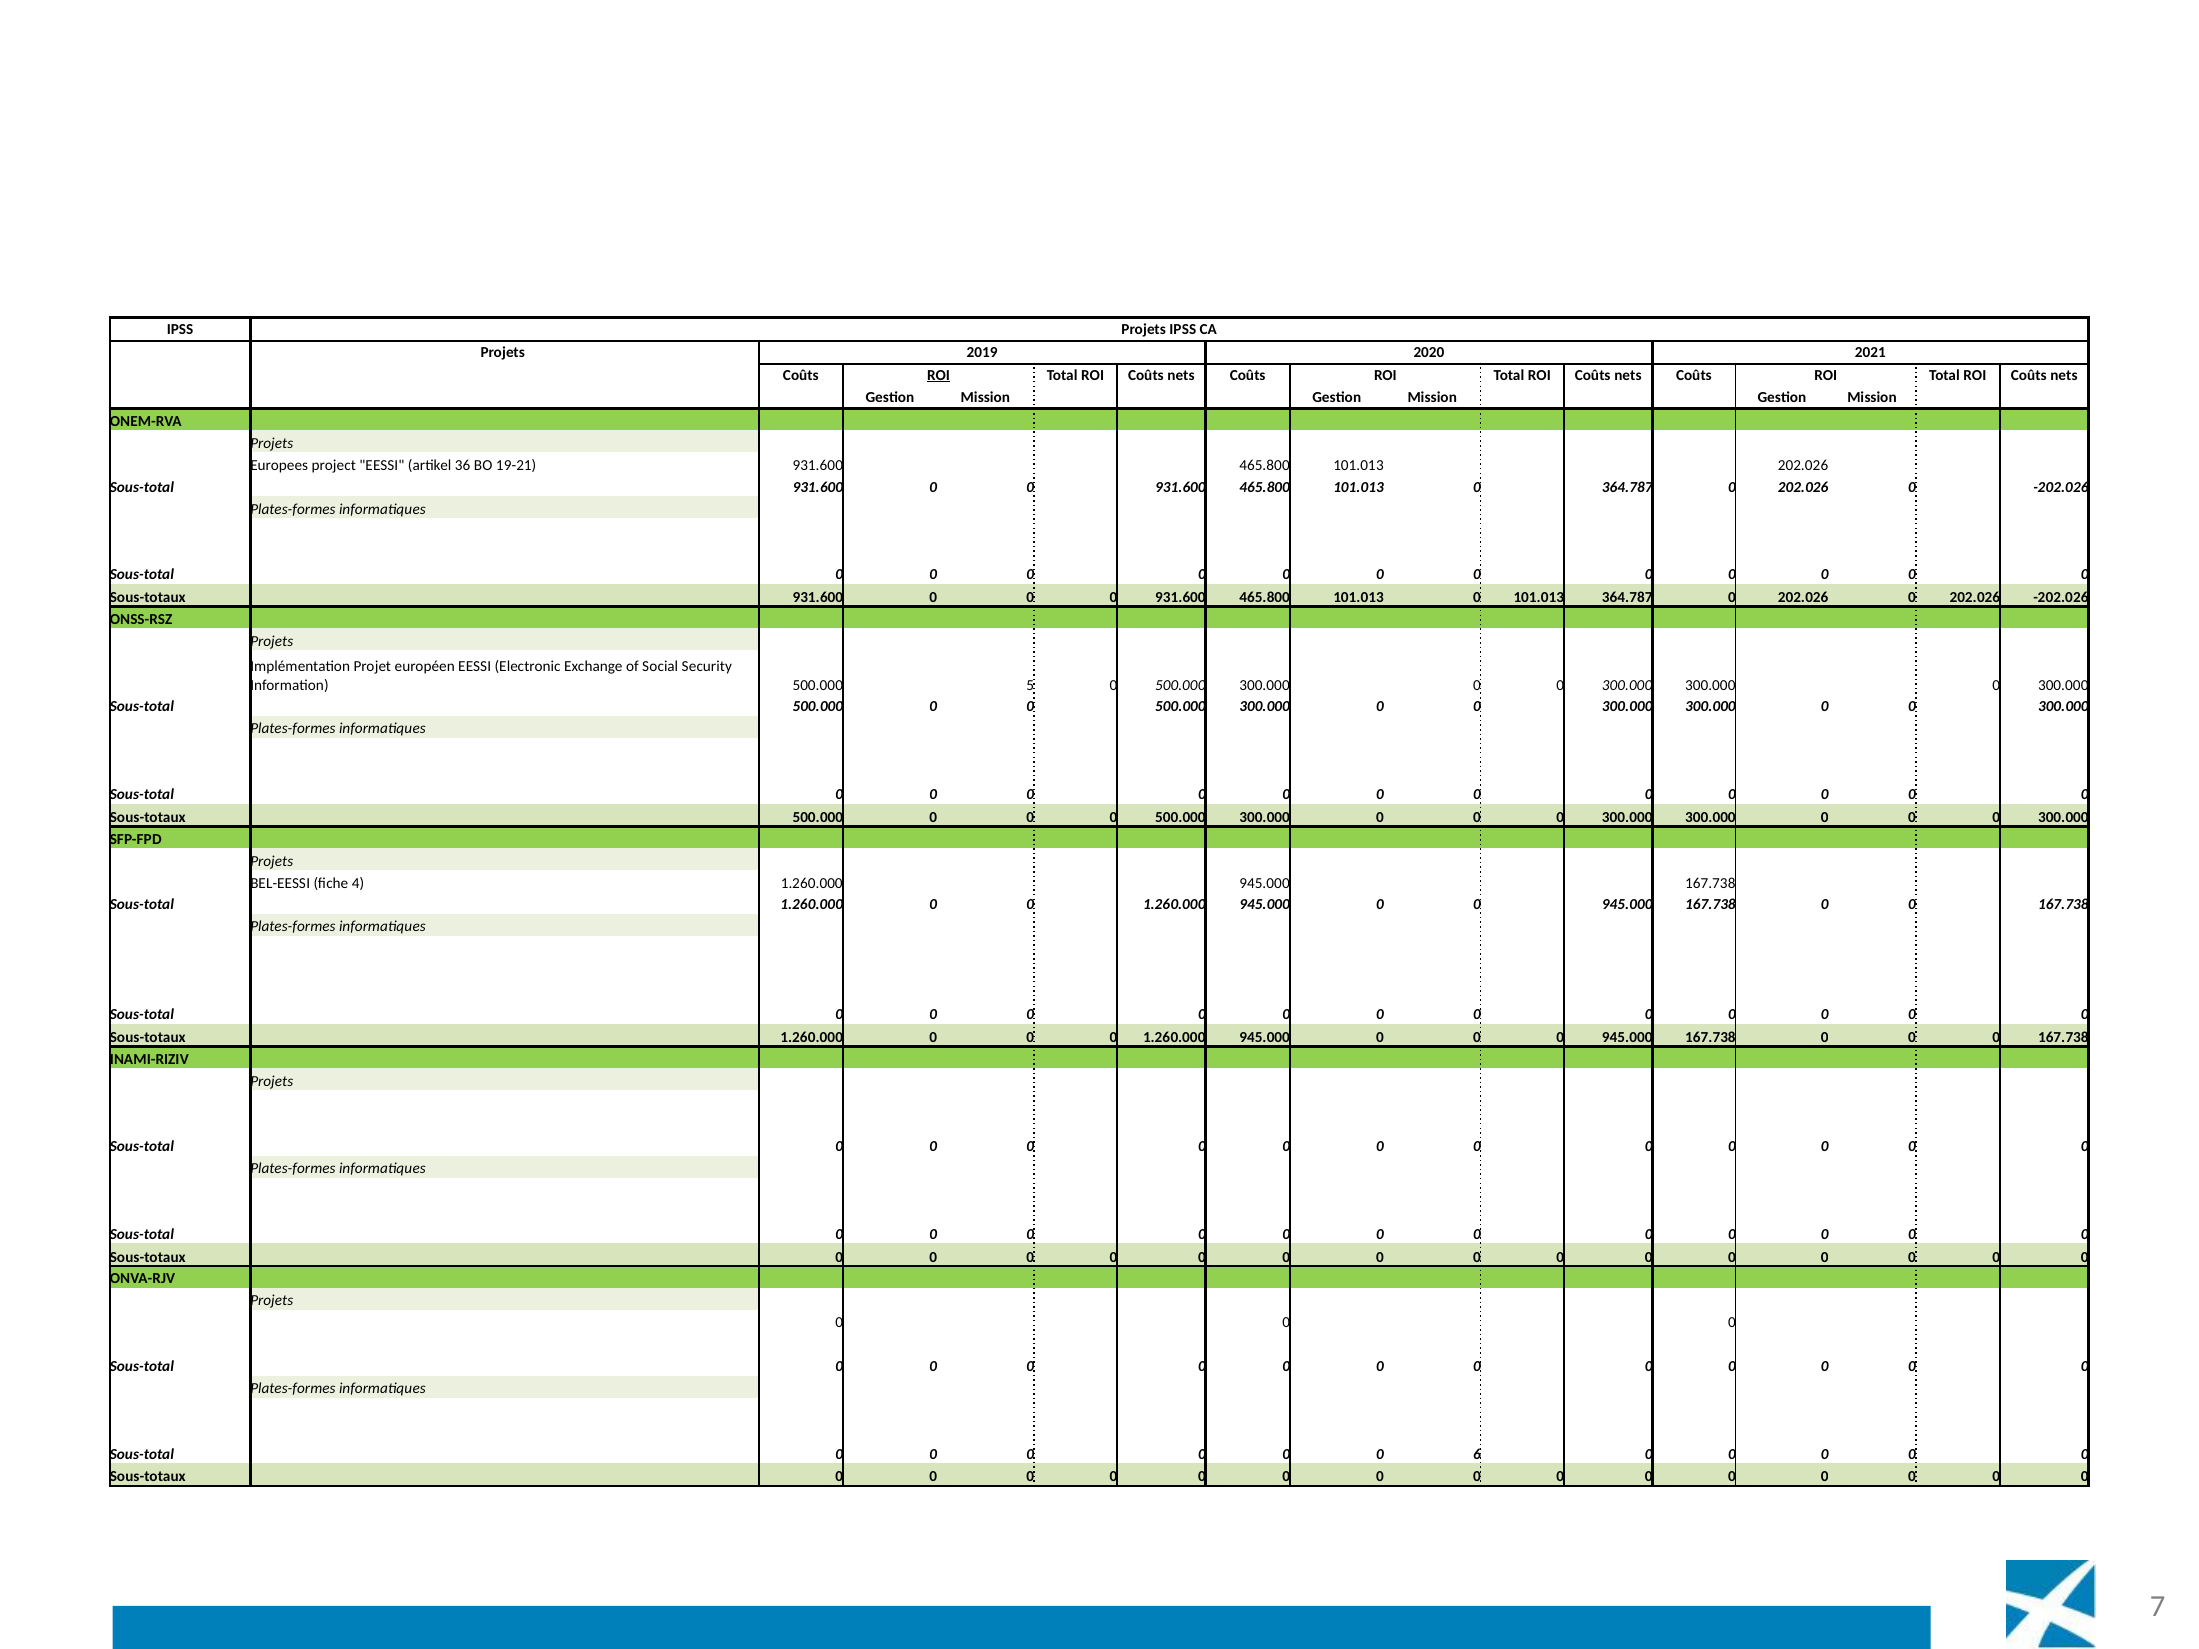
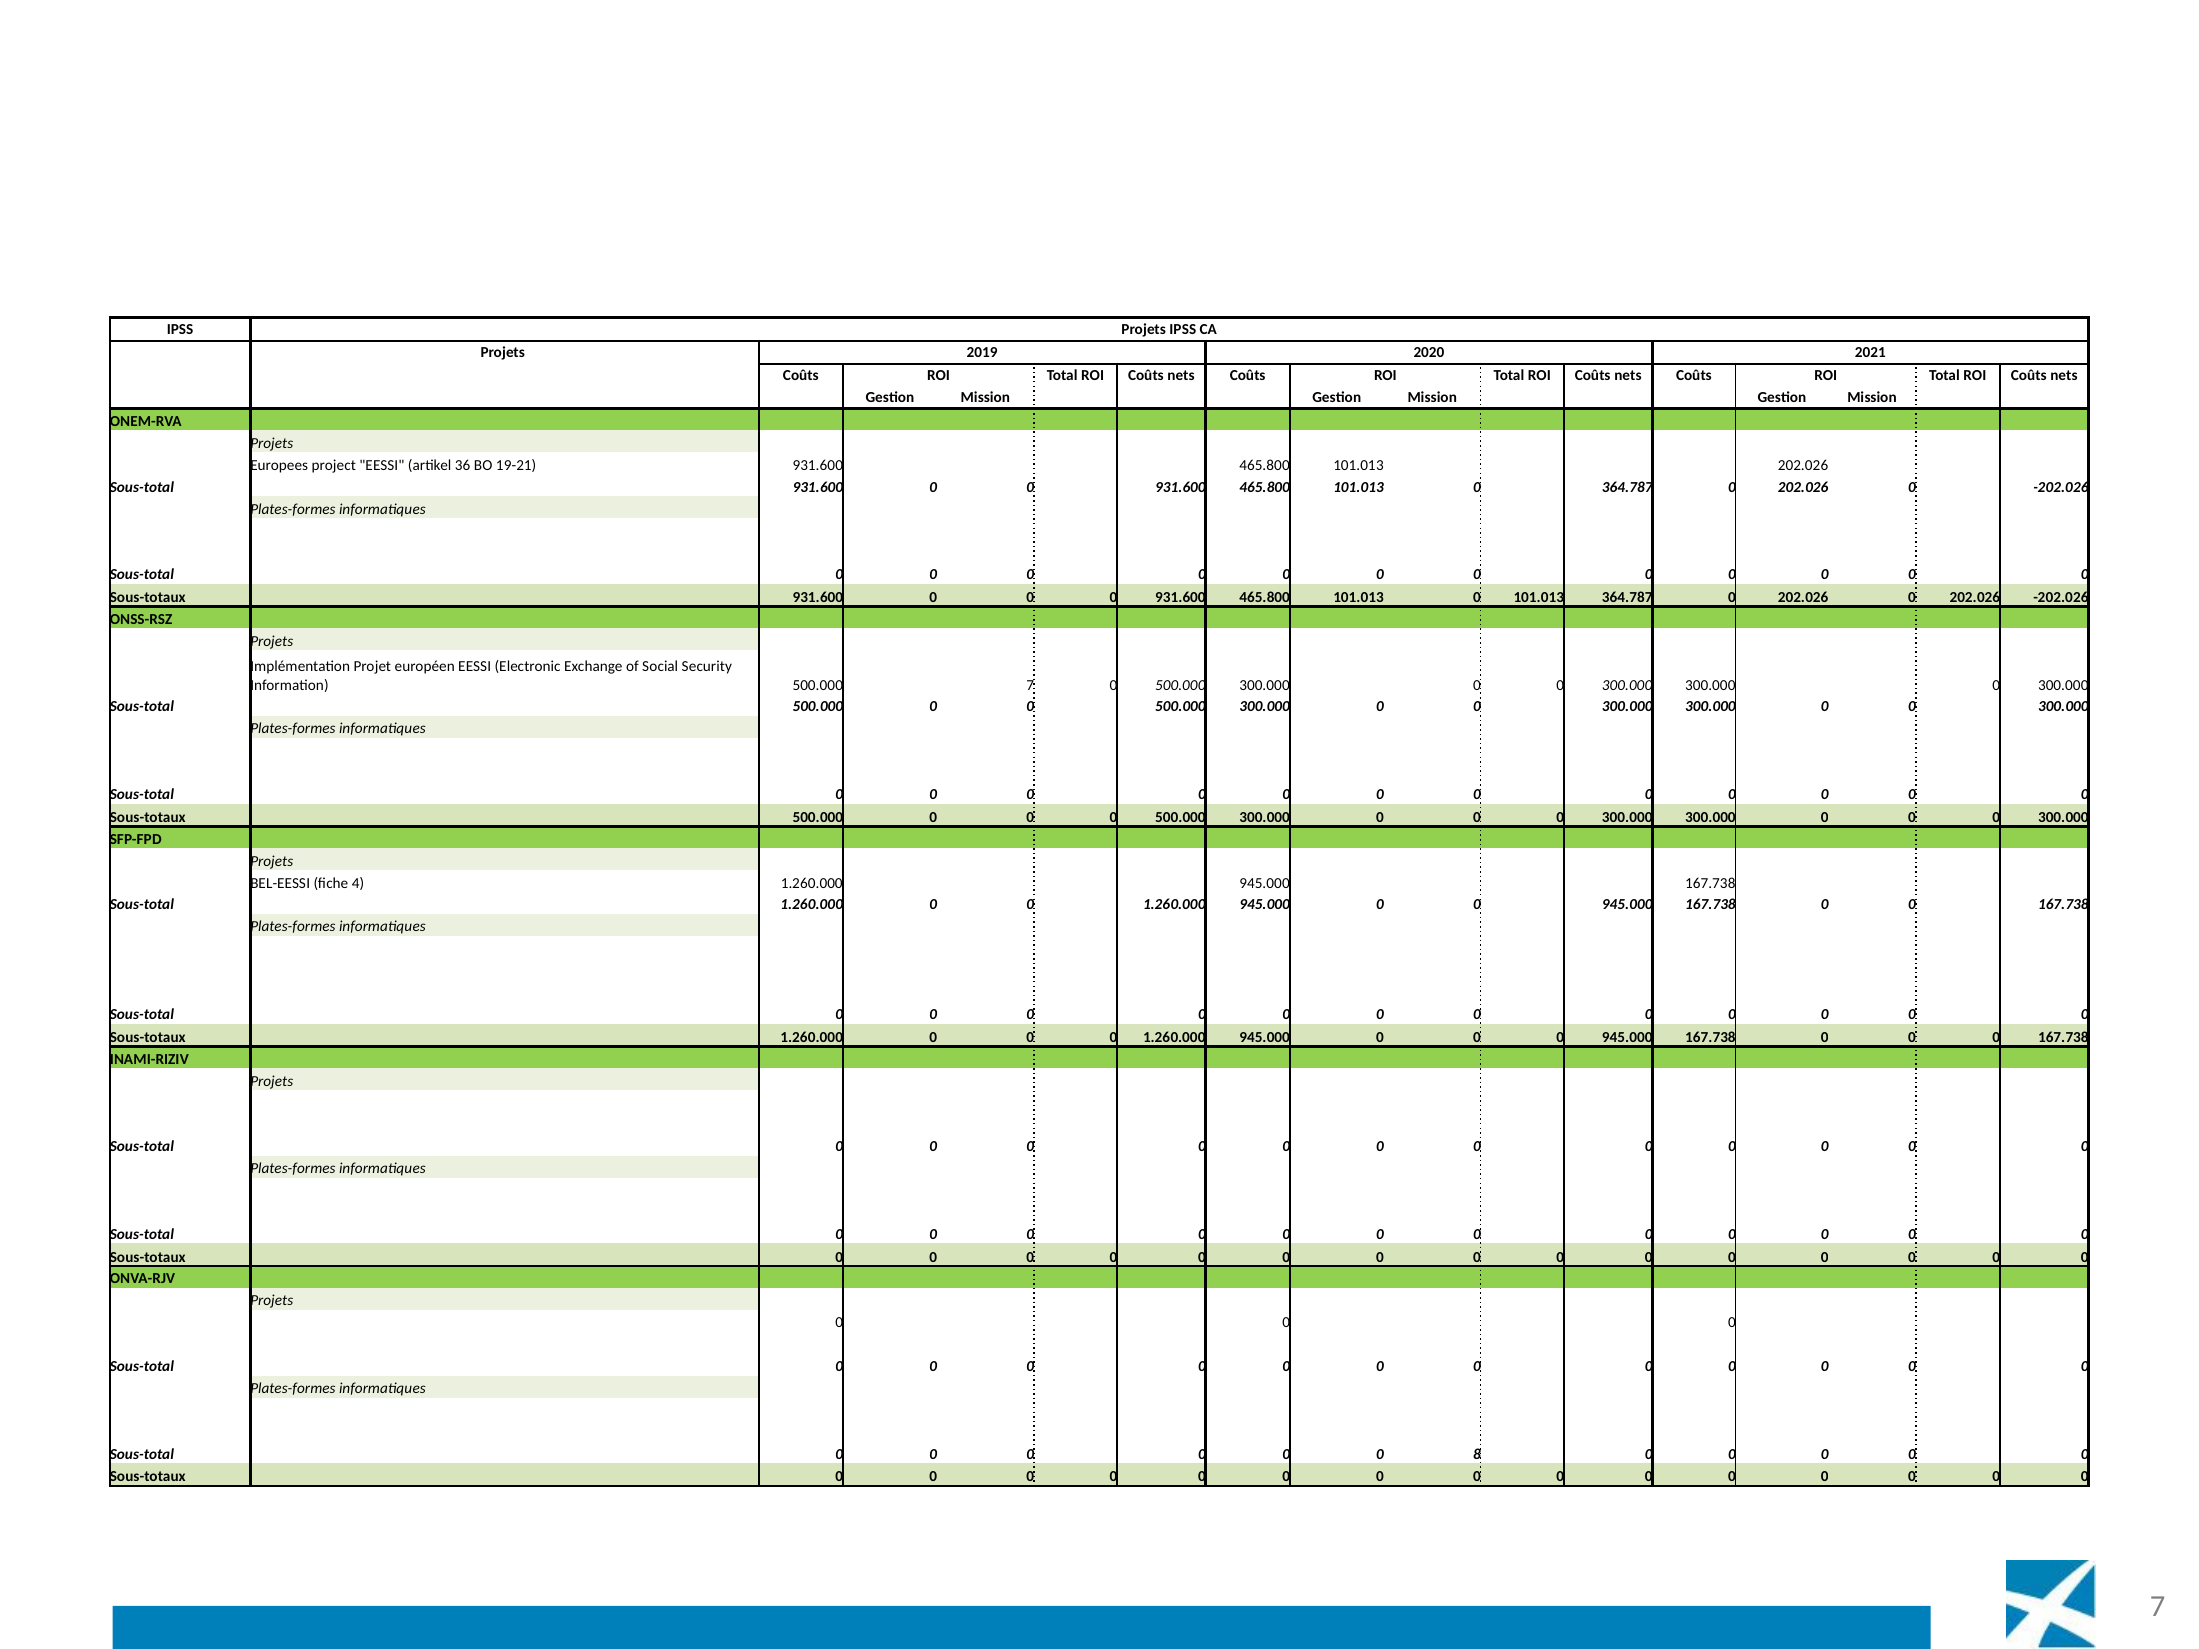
ROI underline: present -> none (939, 375)
500.000 5: 5 -> 7 (1030, 685)
6: 6 -> 8 (1477, 1454)
